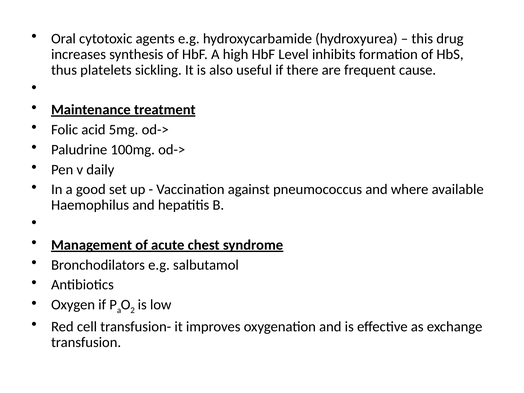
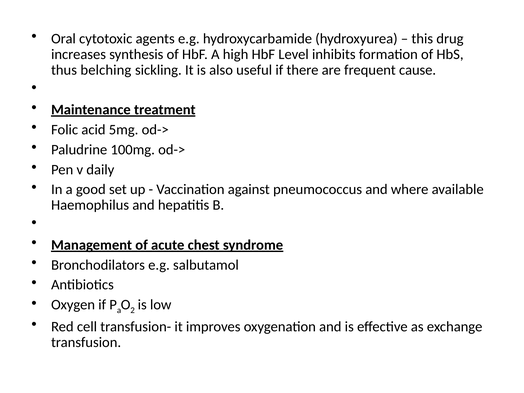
platelets: platelets -> belching (106, 70)
